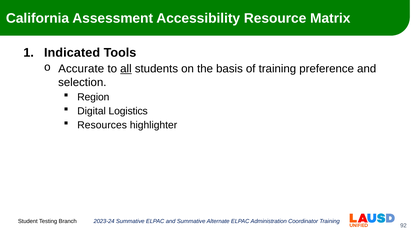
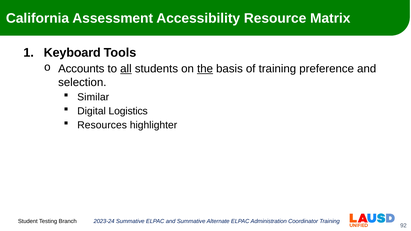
Indicated: Indicated -> Keyboard (72, 53)
Accurate: Accurate -> Accounts (81, 69)
the underline: none -> present (205, 69)
Region: Region -> Similar (93, 97)
